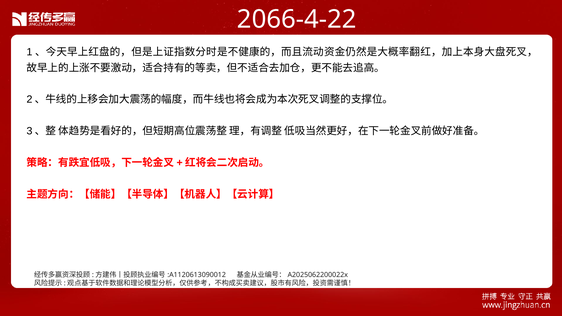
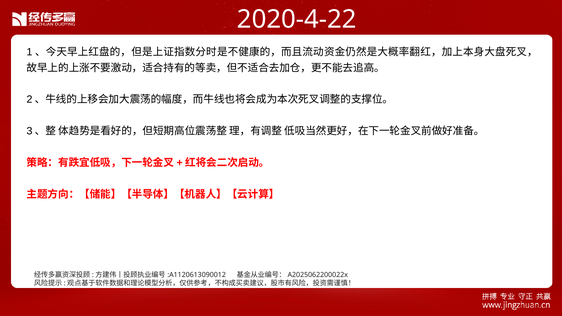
2066-4-22: 2066-4-22 -> 2020-4-22 (297, 19)
